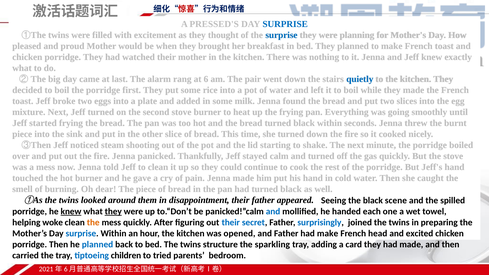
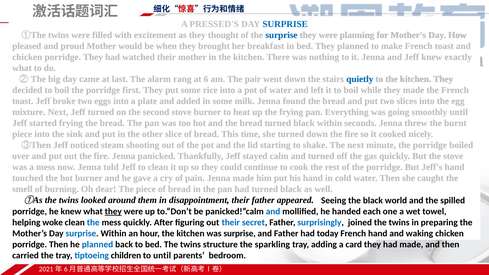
scene: scene -> world (396, 200)
knew underline: present -> none (71, 211)
the colour: orange -> blue (93, 222)
was opened: opened -> surprise (240, 233)
had make: make -> today (328, 233)
French head: head -> hand (378, 233)
excited: excited -> waking (420, 233)
to tried: tried -> until (162, 255)
